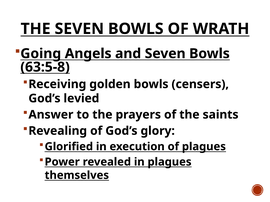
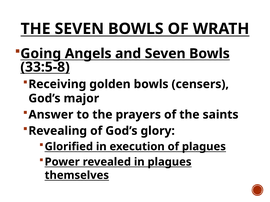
63:5-8: 63:5-8 -> 33:5-8 (45, 67)
levied: levied -> major (81, 99)
